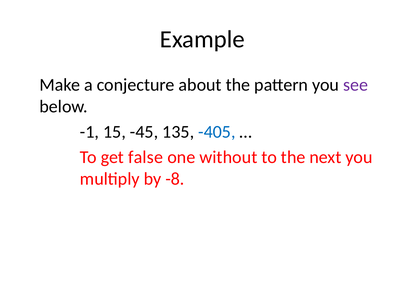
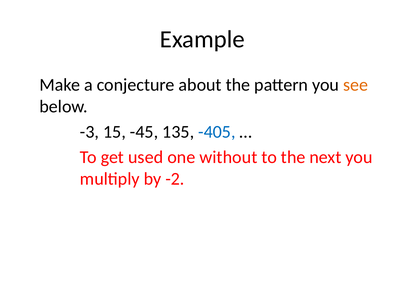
see colour: purple -> orange (356, 85)
-1: -1 -> -3 (90, 132)
false: false -> used (146, 157)
-8: -8 -> -2 (175, 179)
